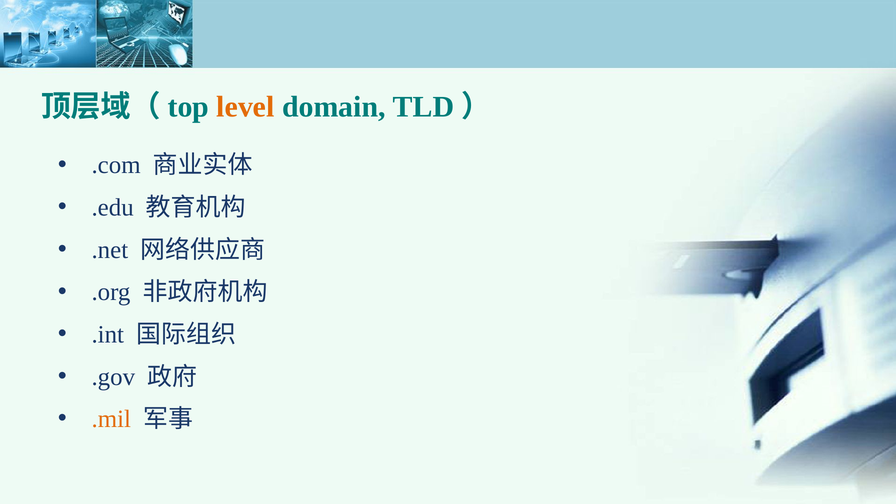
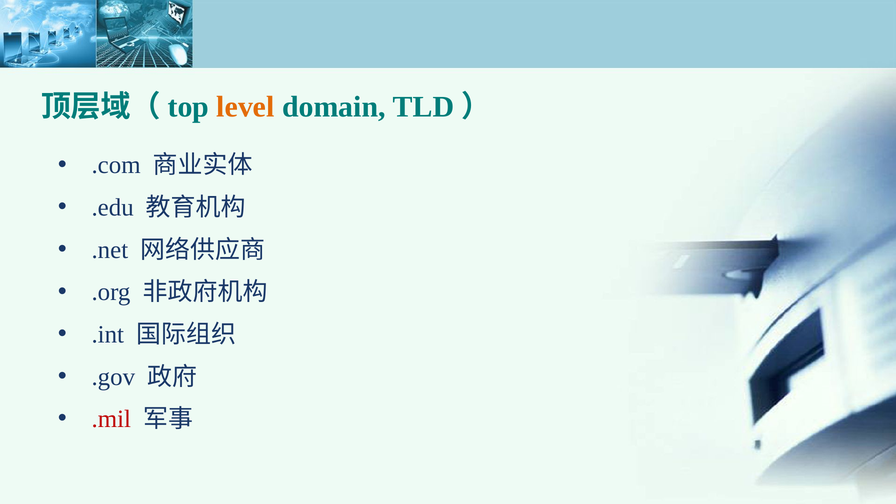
.mil colour: orange -> red (111, 419)
